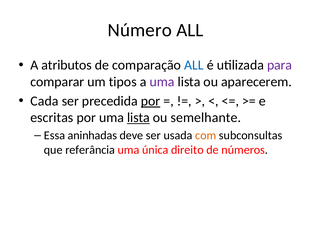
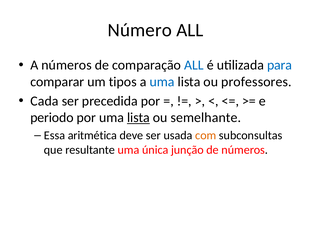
A atributos: atributos -> números (67, 65)
para colour: purple -> blue (280, 65)
uma colour: purple -> blue (162, 82)
aparecerem: aparecerem -> professores (256, 82)
por underline: present -> none (151, 101)
escritas: escritas -> periodo (52, 118)
aninhadas: aninhadas -> aritmética (92, 136)
referância: referância -> resultante (90, 150)
direito: direito -> junção (187, 150)
